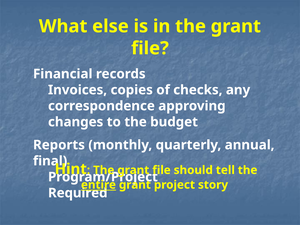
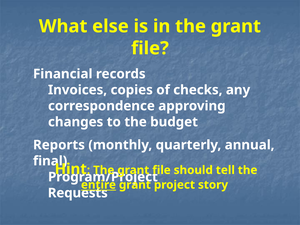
Required: Required -> Requests (78, 193)
